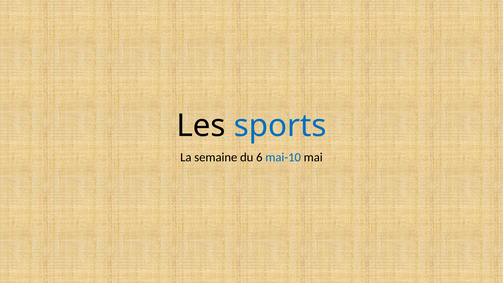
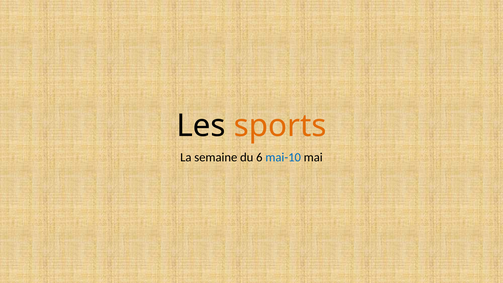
sports colour: blue -> orange (280, 126)
